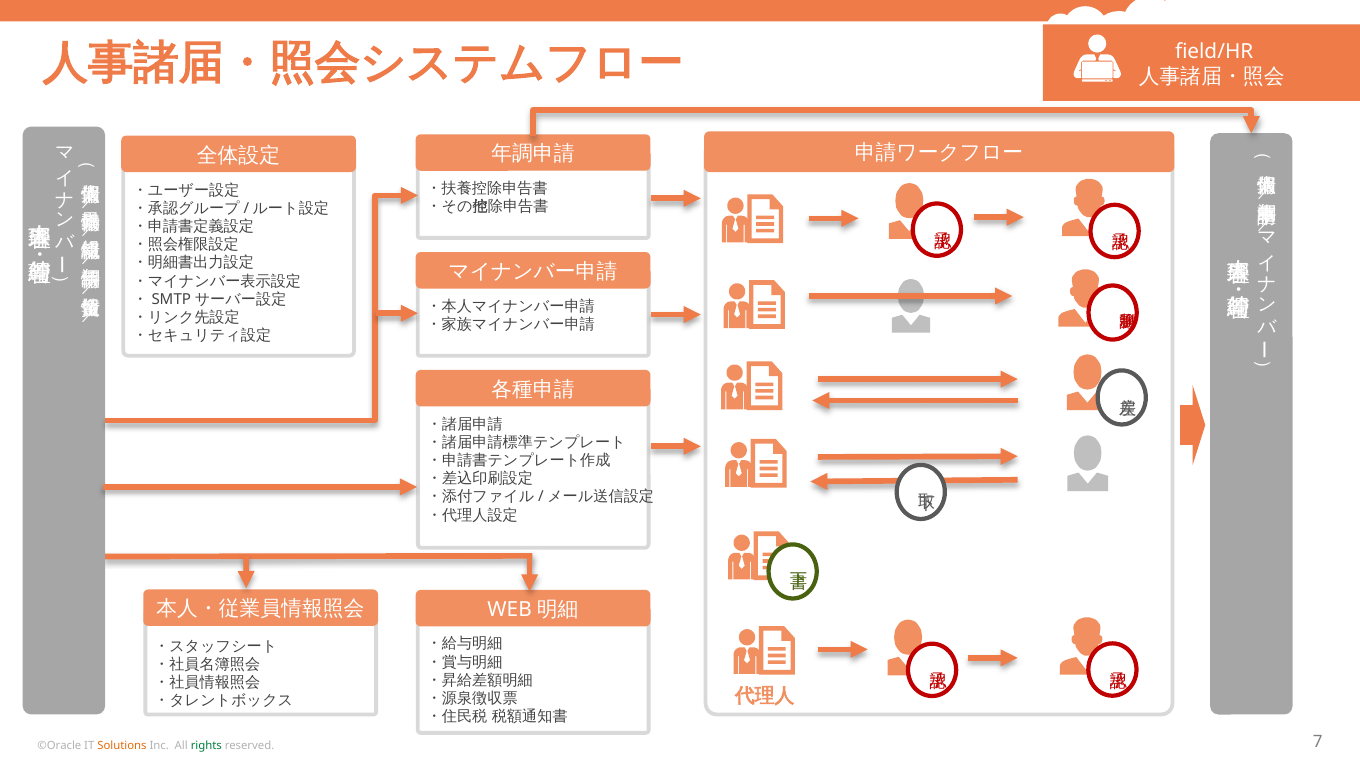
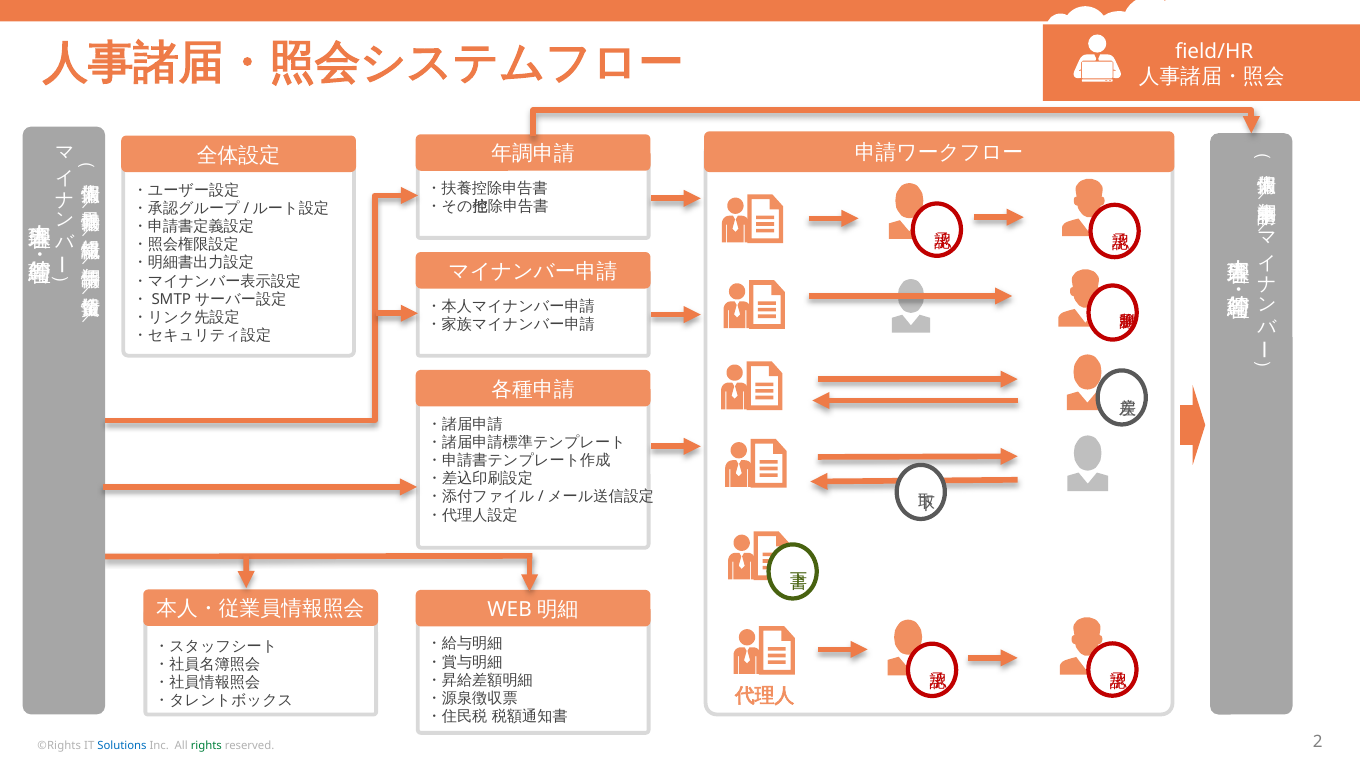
©Oracle: ©Oracle -> ©Rights (59, 746)
Solutions colour: orange -> blue (122, 746)
7: 7 -> 2 (1318, 742)
